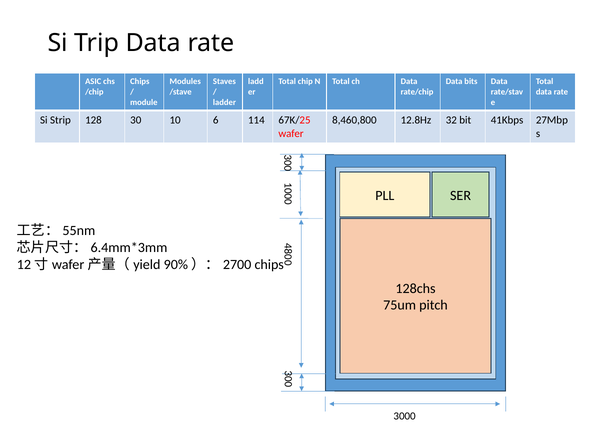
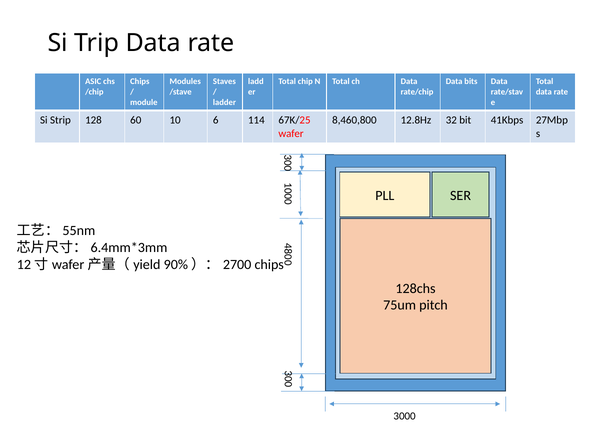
30: 30 -> 60 (136, 120)
